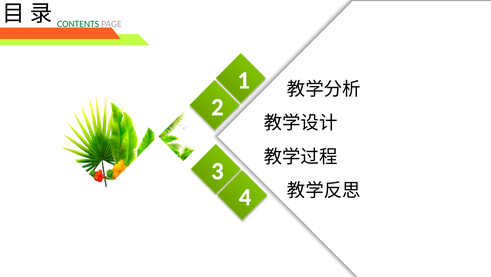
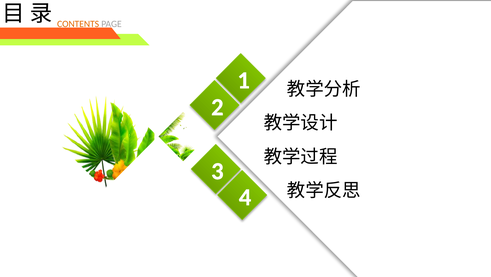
CONTENTS colour: green -> orange (78, 24)
